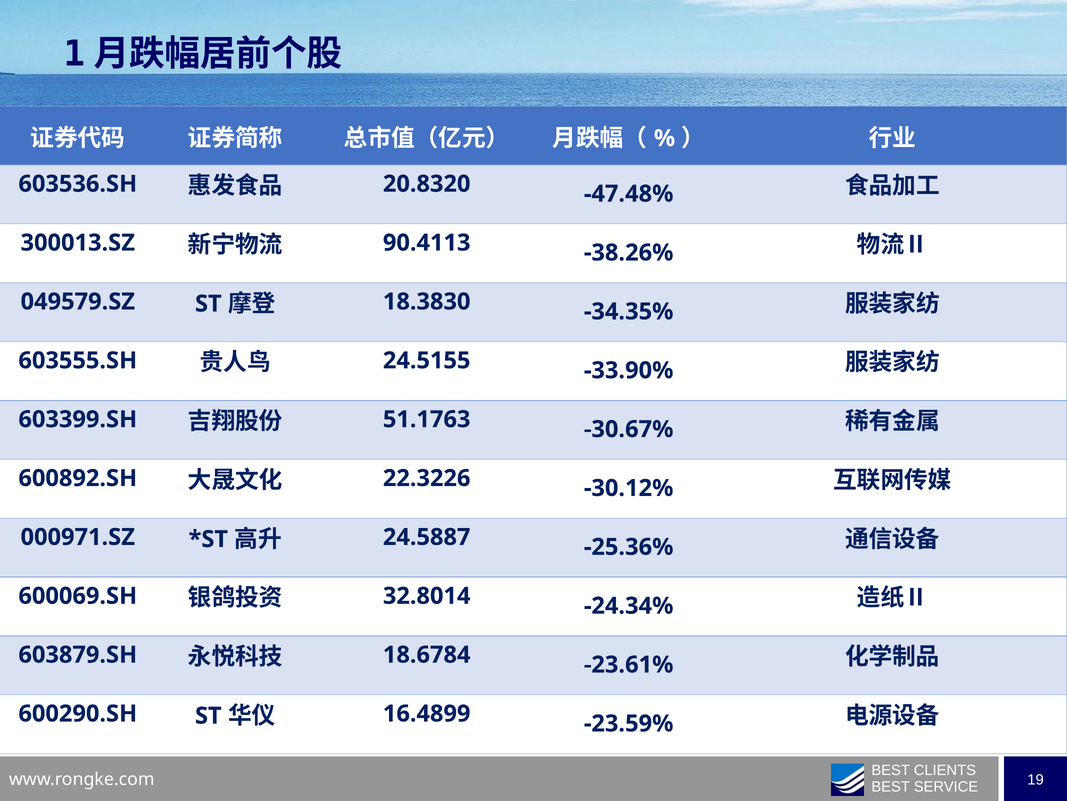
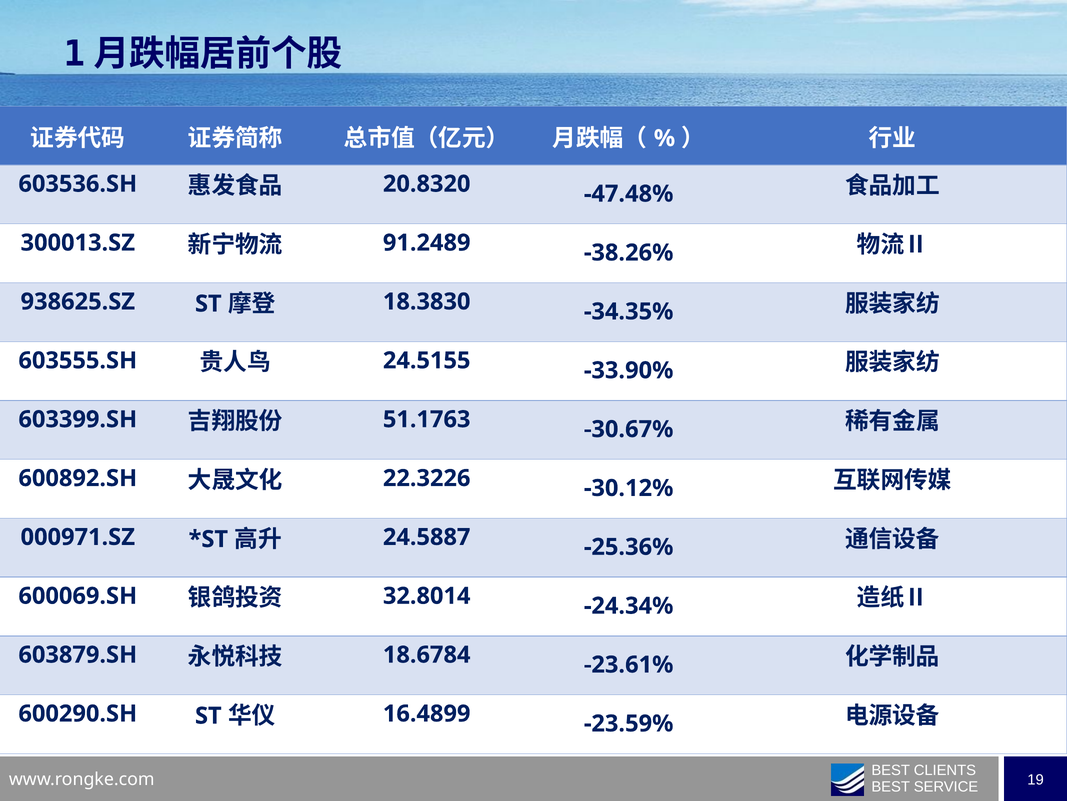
90.4113: 90.4113 -> 91.2489 (427, 243)
049579.SZ: 049579.SZ -> 938625.SZ (78, 301)
